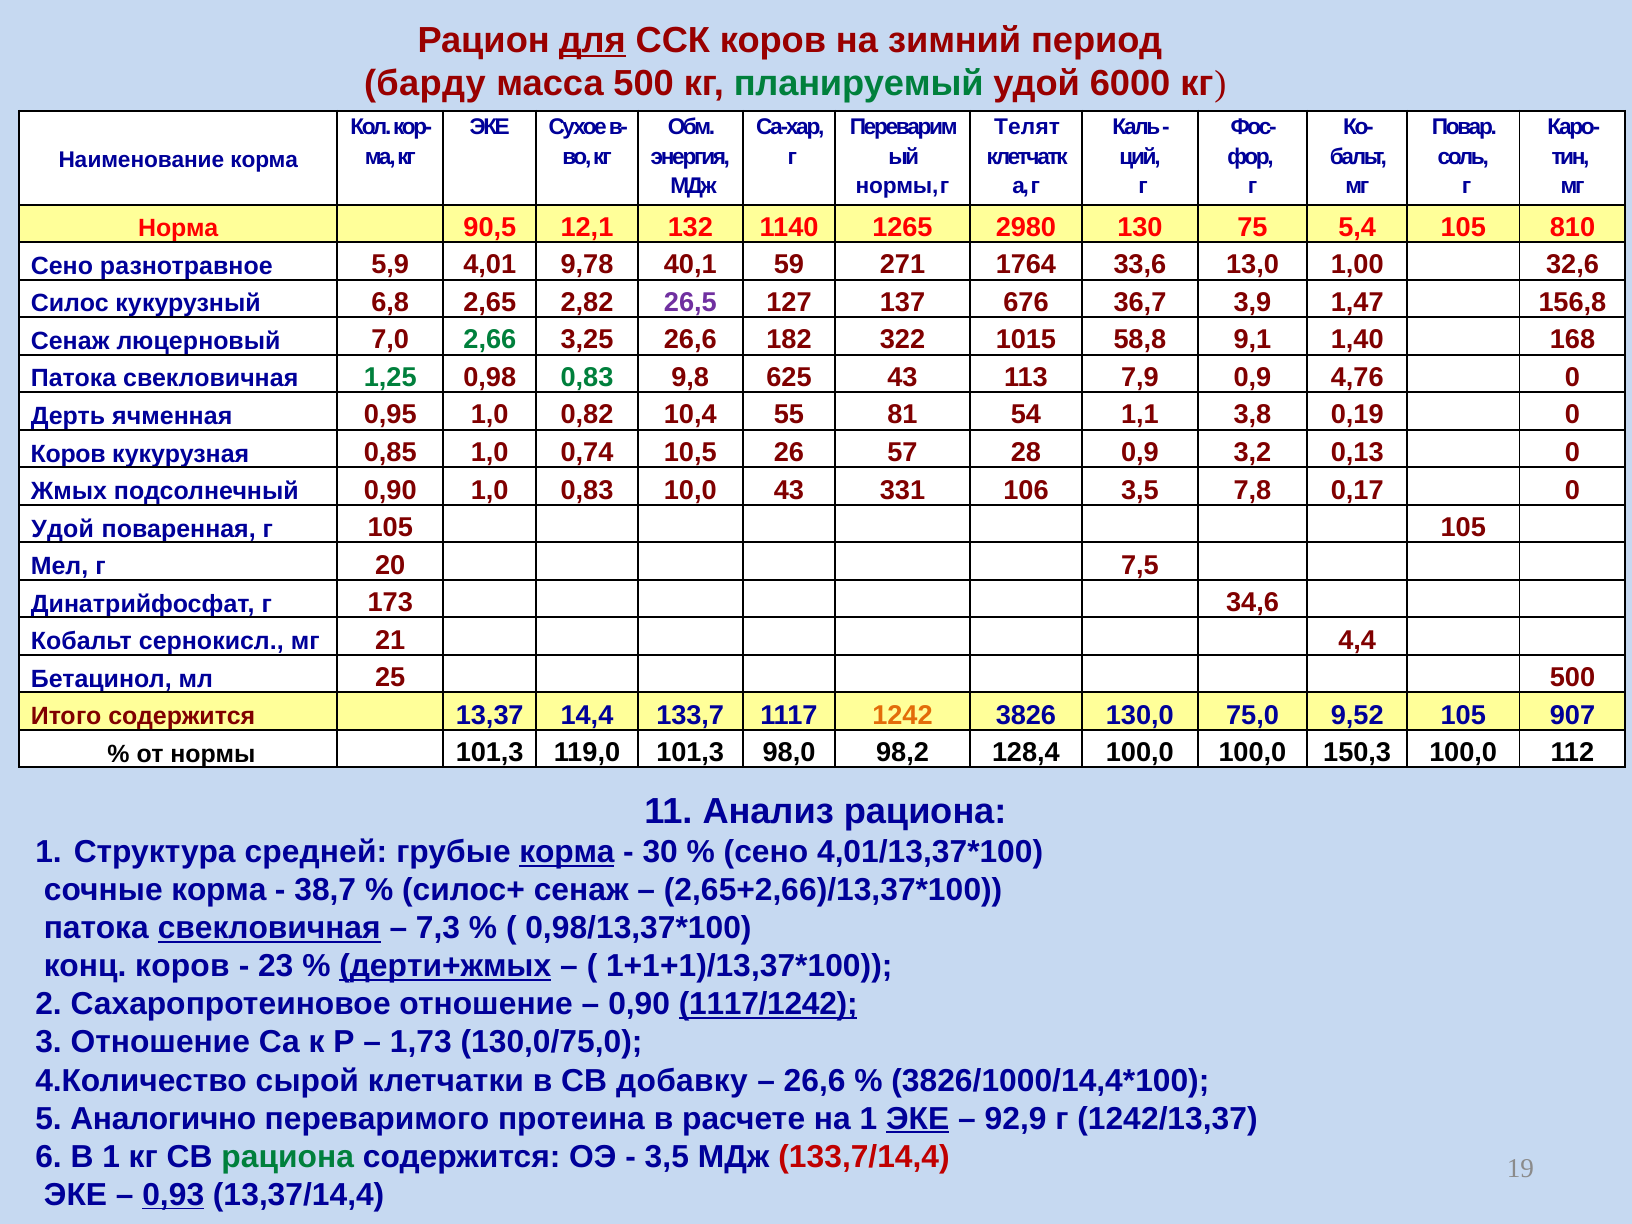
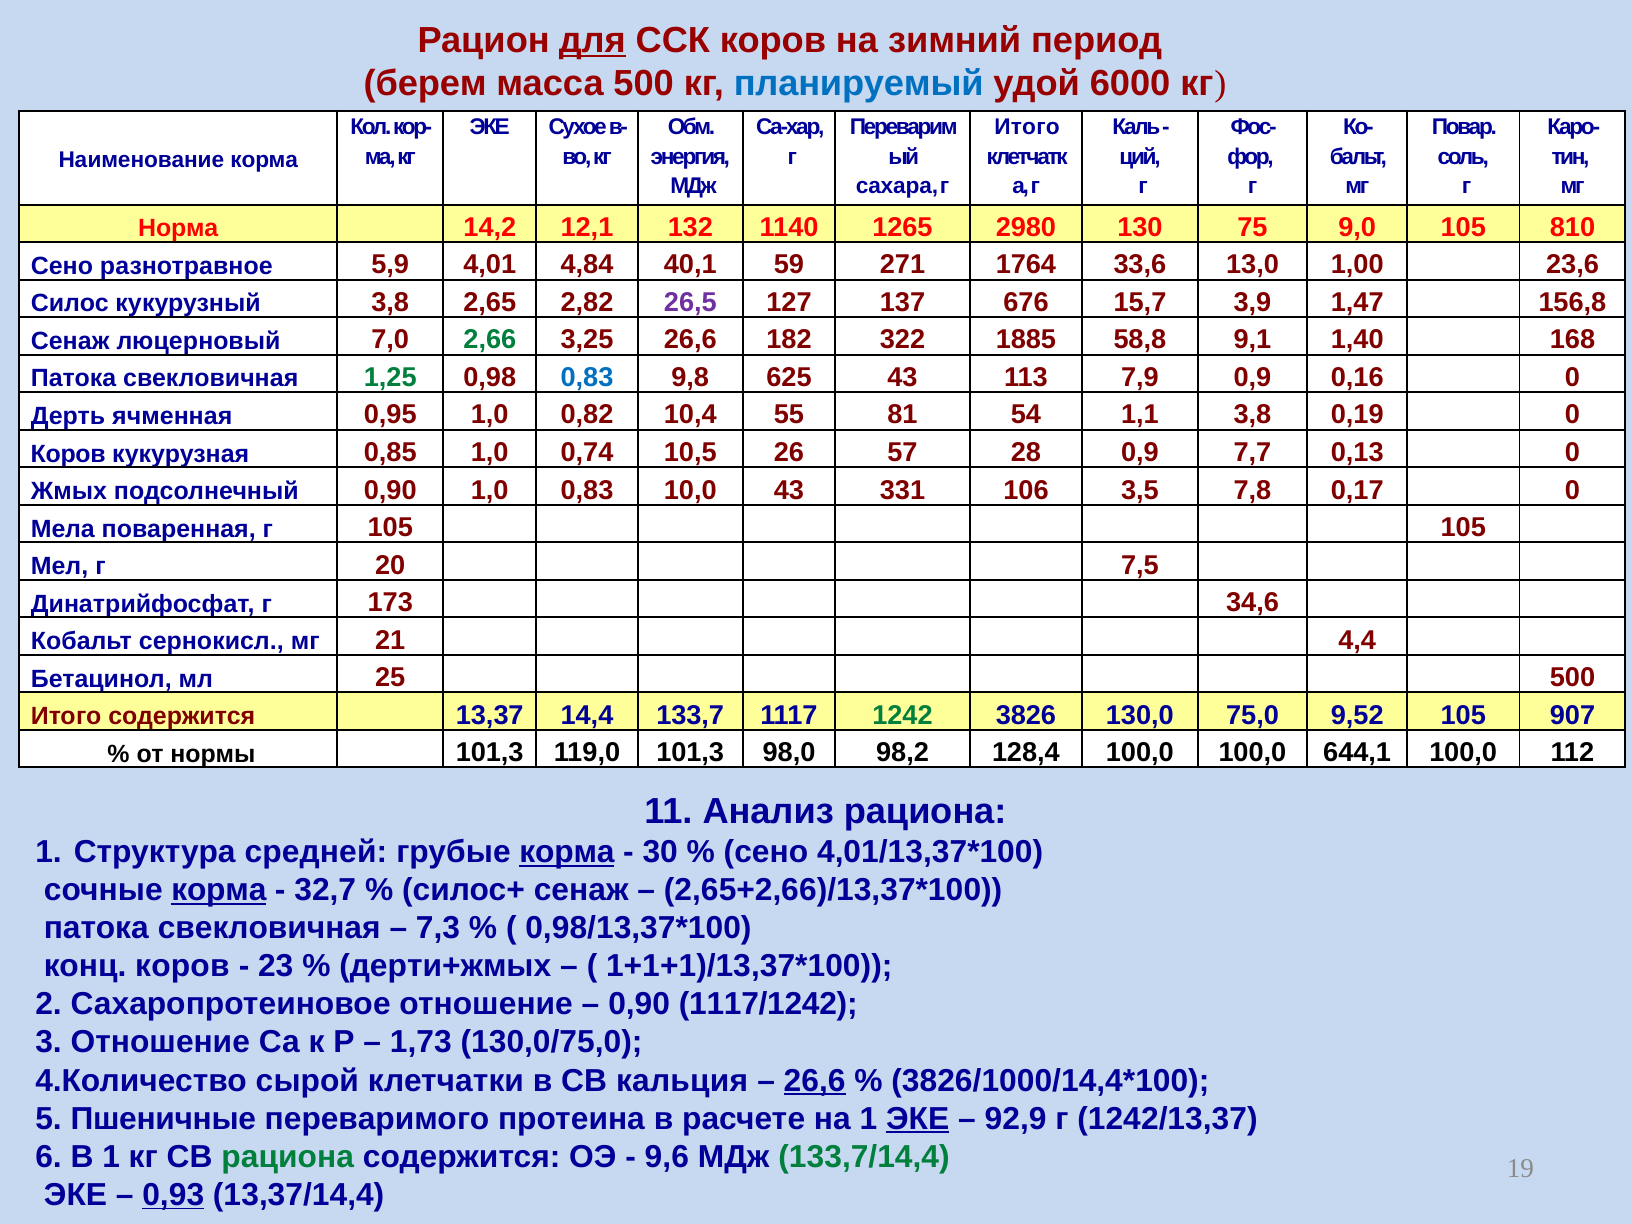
барду: барду -> берем (425, 84)
планируемый colour: green -> blue (859, 84)
Телят: Телят -> Итого (1027, 128)
нормы: нормы -> сахара (897, 186)
90,5: 90,5 -> 14,2 (490, 227)
5,4: 5,4 -> 9,0 (1357, 227)
9,78: 9,78 -> 4,84 (587, 265)
32,6: 32,6 -> 23,6 (1573, 265)
кукурузный 6,8: 6,8 -> 3,8 (390, 302)
36,7: 36,7 -> 15,7 (1140, 302)
1015: 1015 -> 1885 (1026, 340)
0,83 colour: green -> blue (587, 378)
4,76: 4,76 -> 0,16 (1357, 378)
3,2: 3,2 -> 7,7 (1252, 453)
Удой: Удой -> Мела (63, 529)
1242 colour: orange -> green (902, 715)
150,3: 150,3 -> 644,1 (1357, 753)
корма underline: none -> present (219, 890)
38,7: 38,7 -> 32,7 (325, 890)
свекловичная underline: present -> none (269, 928)
дерти+жмых underline: present -> none (445, 966)
1117/1242 underline: present -> none (768, 1004)
добавку: добавку -> кальция (682, 1081)
26,6 underline: none -> present (815, 1081)
Аналогично: Аналогично -> Пшеничные (163, 1119)
3,5: 3,5 -> 9,6 (667, 1157)
133,7/14,4 colour: red -> green (864, 1157)
